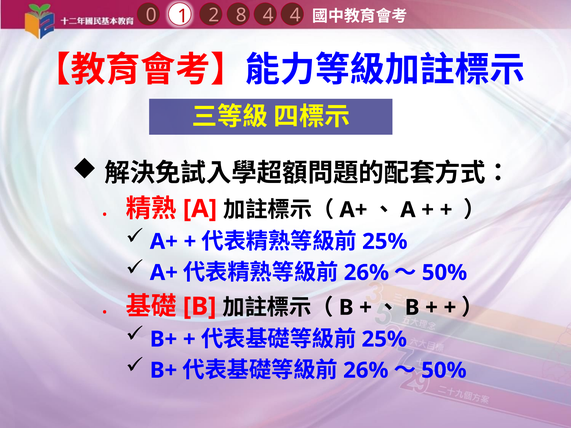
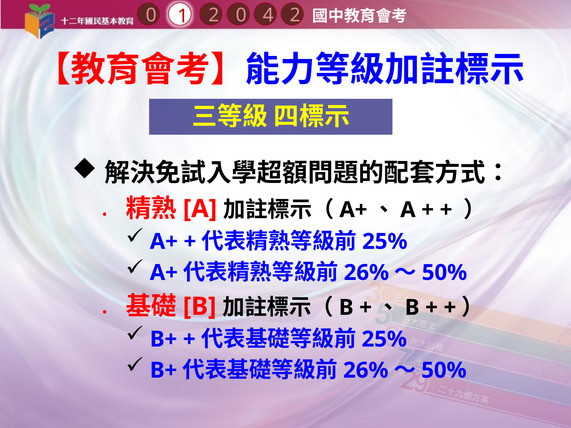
4 4: 4 -> 2 (295, 15)
1 8: 8 -> 0 (241, 15)
